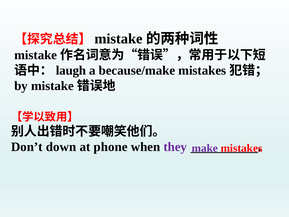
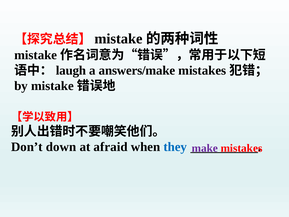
because/make: because/make -> answers/make (137, 70)
phone: phone -> afraid (111, 147)
they colour: purple -> blue (175, 147)
